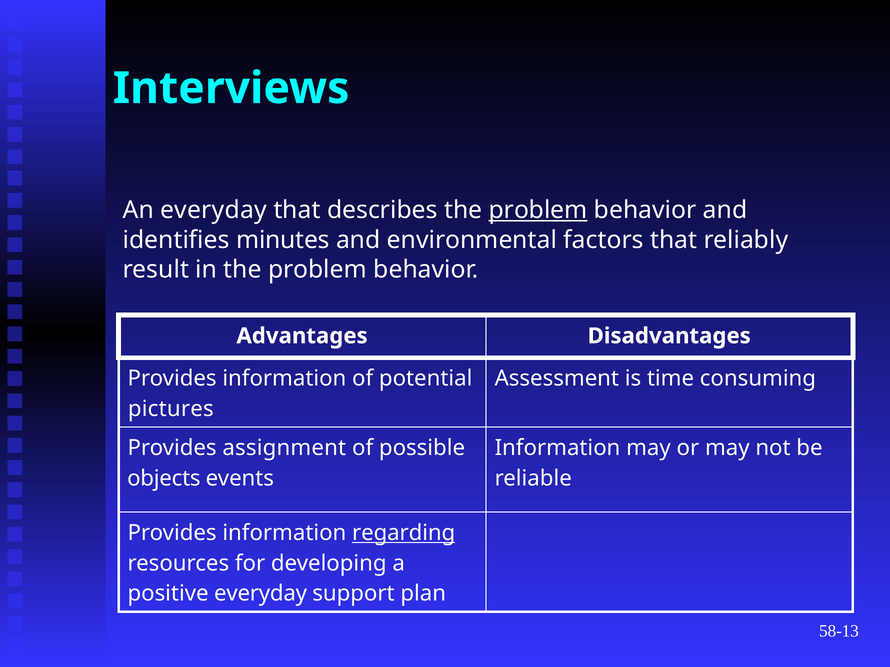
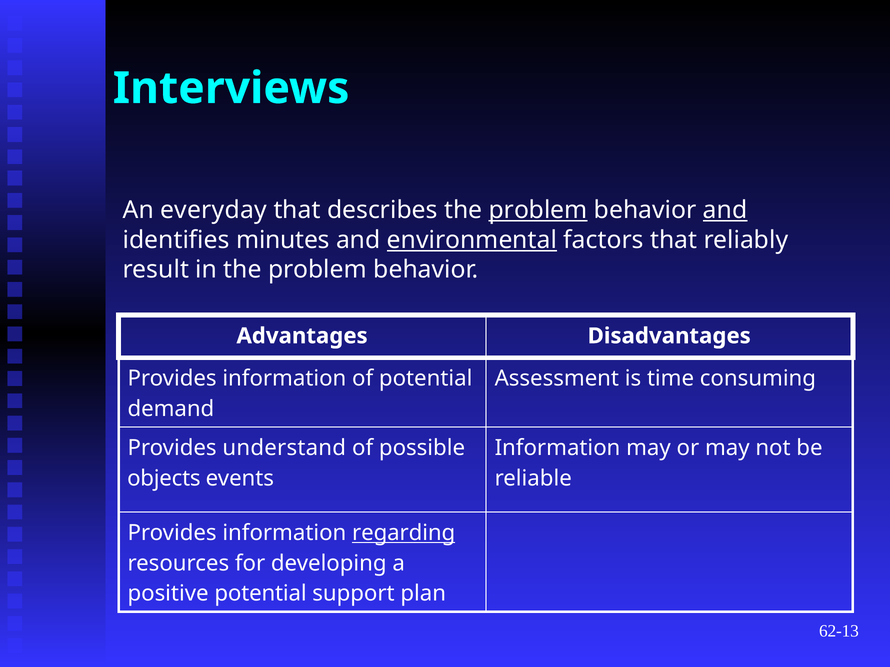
and underline: none -> present (725, 210)
environmental underline: none -> present (472, 240)
pictures: pictures -> demand (171, 409)
assignment: assignment -> understand (284, 448)
positive everyday: everyday -> potential (261, 594)
58-13: 58-13 -> 62-13 (839, 632)
